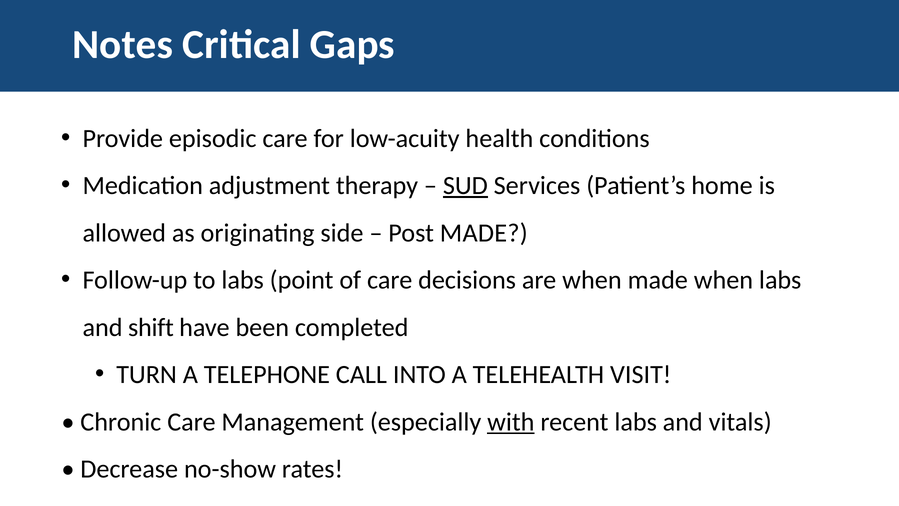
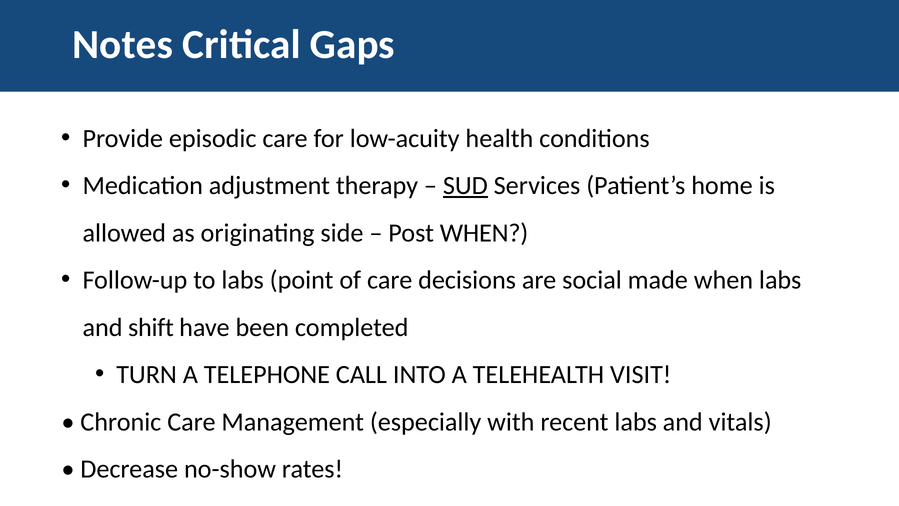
Post MADE: MADE -> WHEN (484, 233)
are when: when -> social (592, 280)
with underline: present -> none (511, 422)
